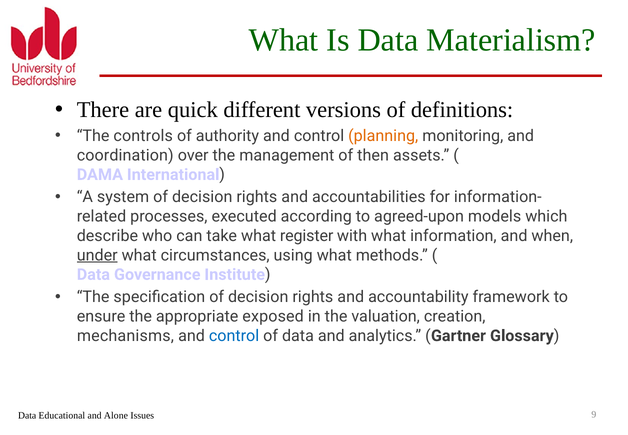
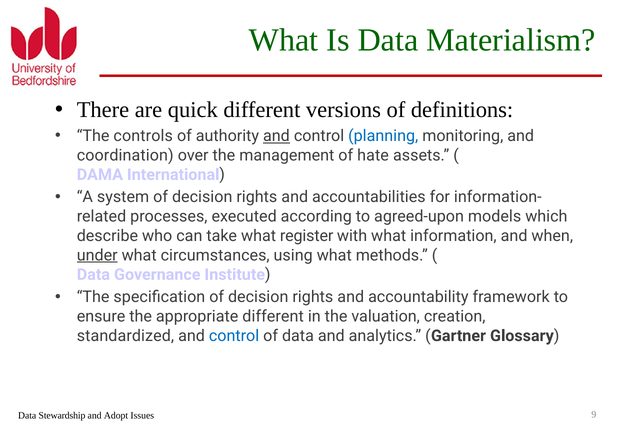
and underline: none -> present (276, 136)
planning colour: orange -> blue (383, 136)
then: then -> hate (373, 155)
appropriate exposed: exposed -> different (273, 316)
mechanisms: mechanisms -> standardized (125, 336)
Educational: Educational -> Stewardship (62, 415)
Alone: Alone -> Adopt (116, 415)
